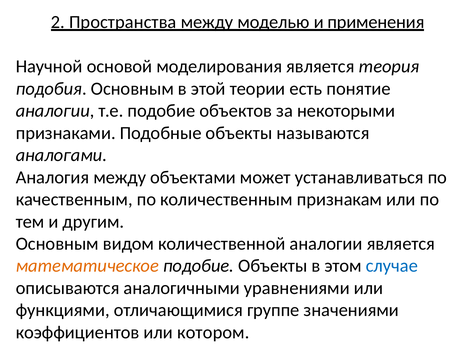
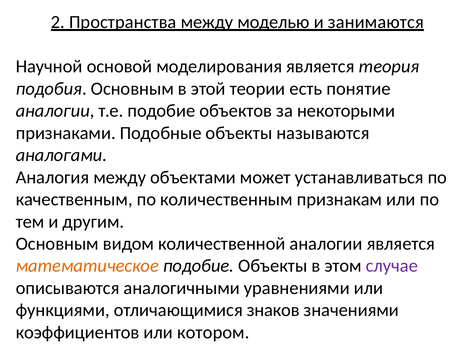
применения: применения -> занимаются (376, 22)
случае colour: blue -> purple (392, 266)
группе: группе -> знаков (273, 310)
